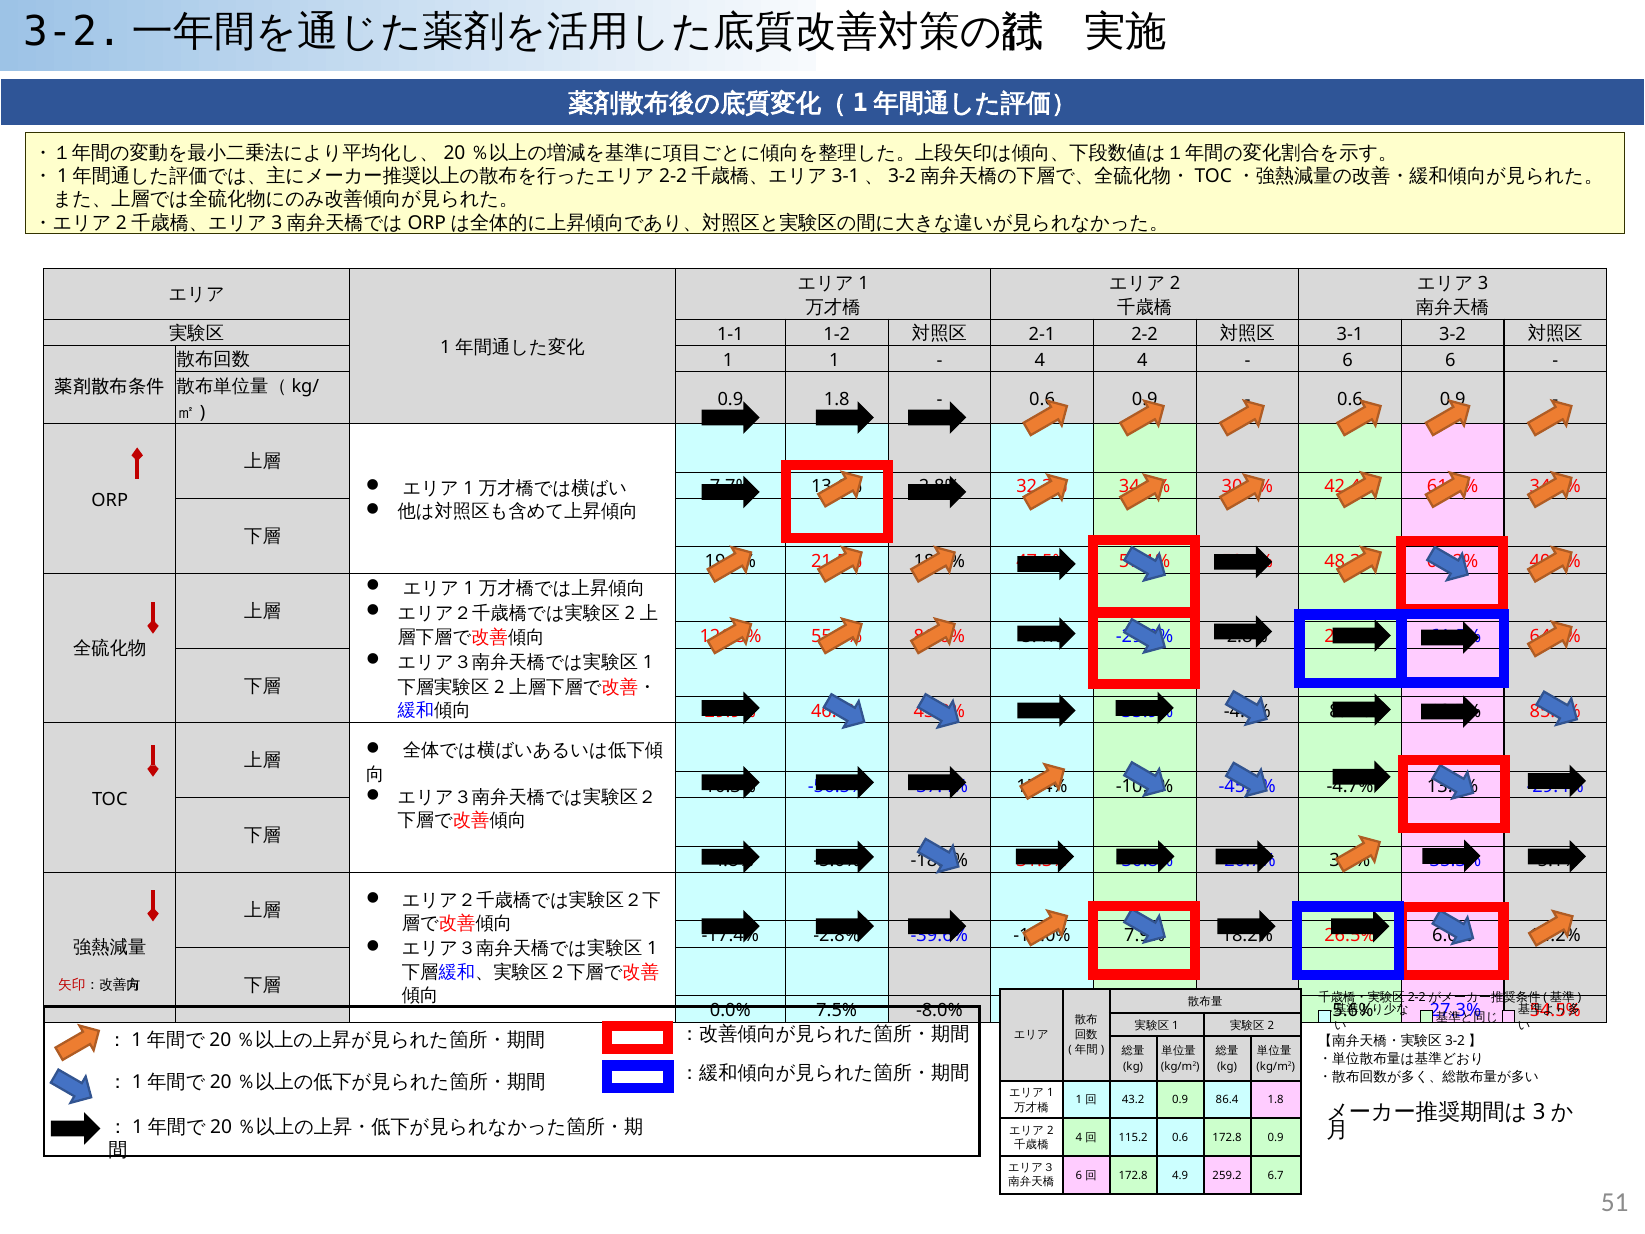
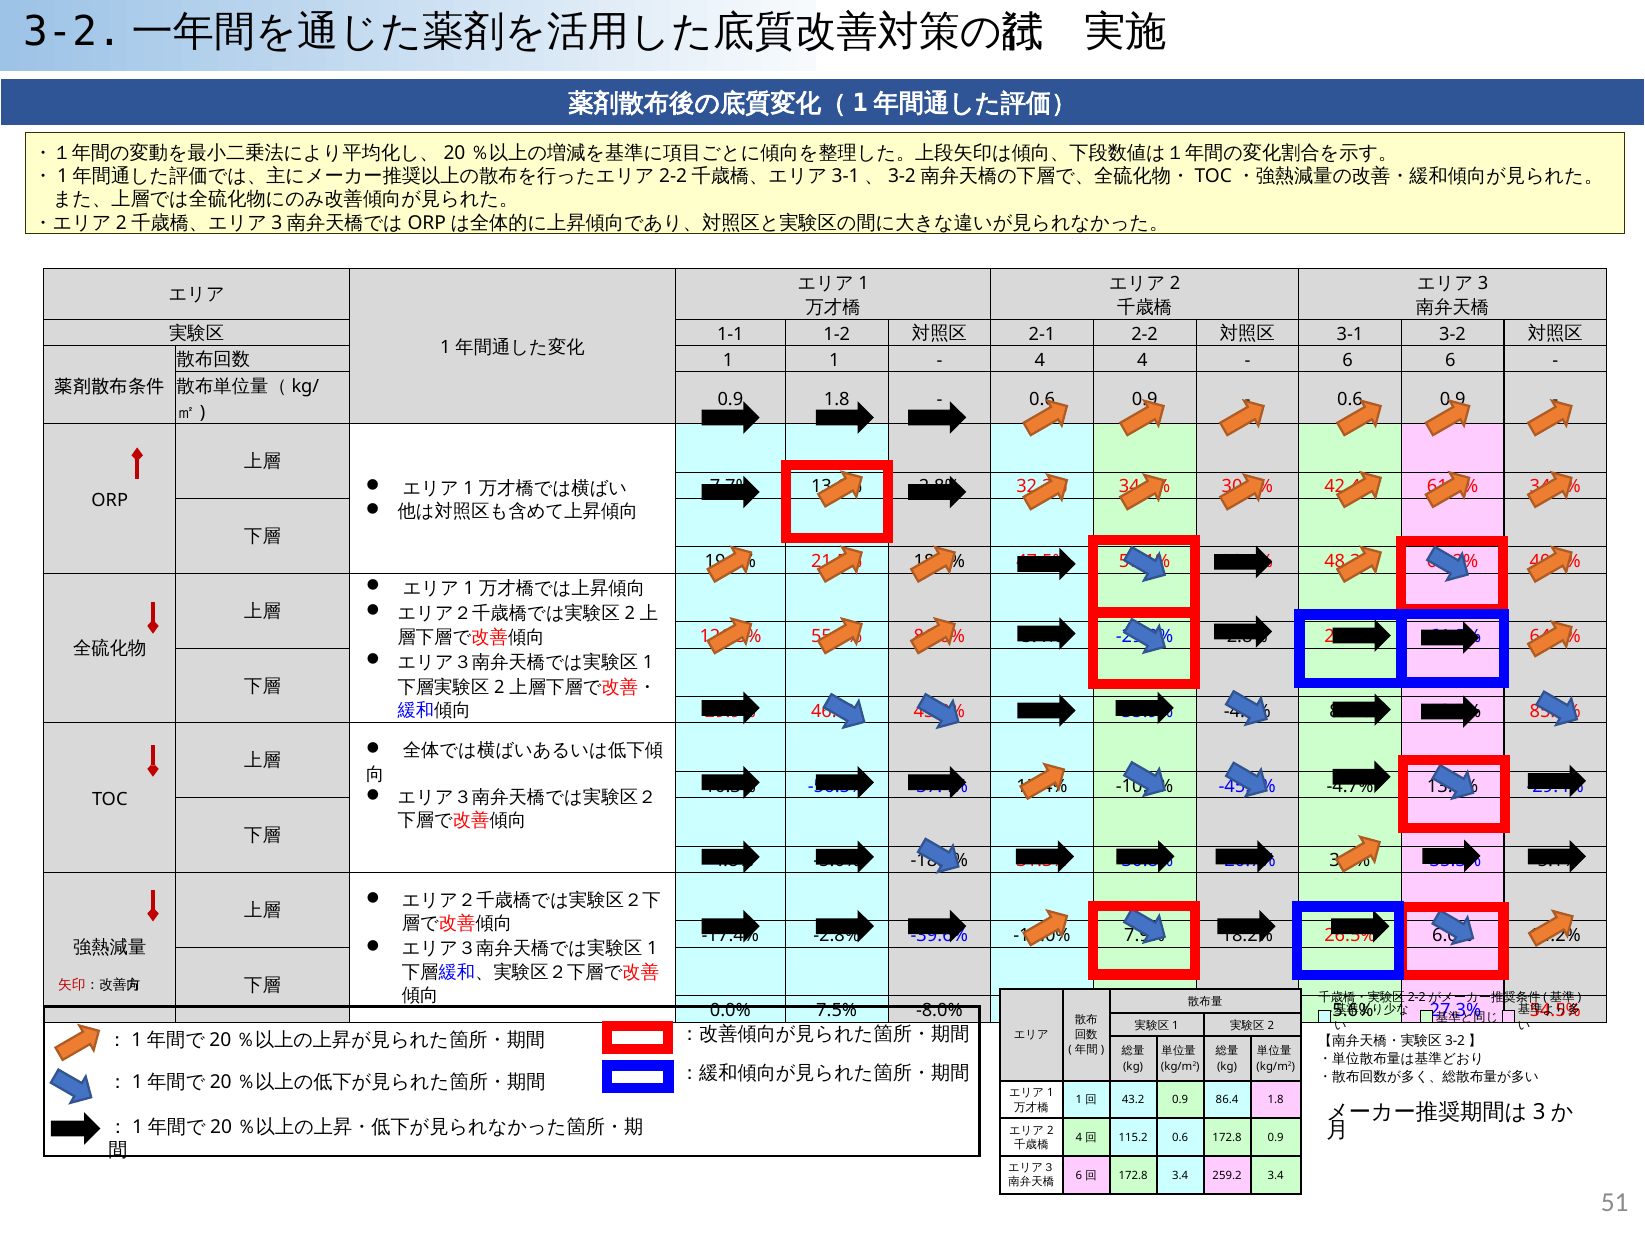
172.8 4.9: 4.9 -> 3.4 (1180, 1175)
259.2 6.7: 6.7 -> 3.4 (1276, 1175)
